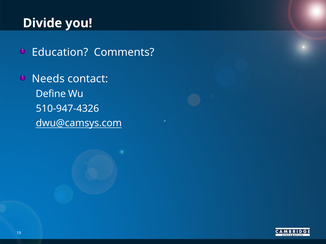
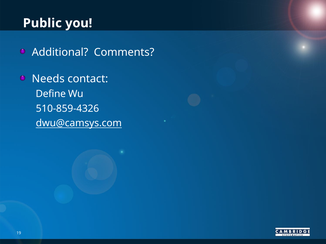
Divide: Divide -> Public (42, 23)
Education: Education -> Additional (60, 52)
510-947-4326: 510-947-4326 -> 510-859-4326 (67, 109)
